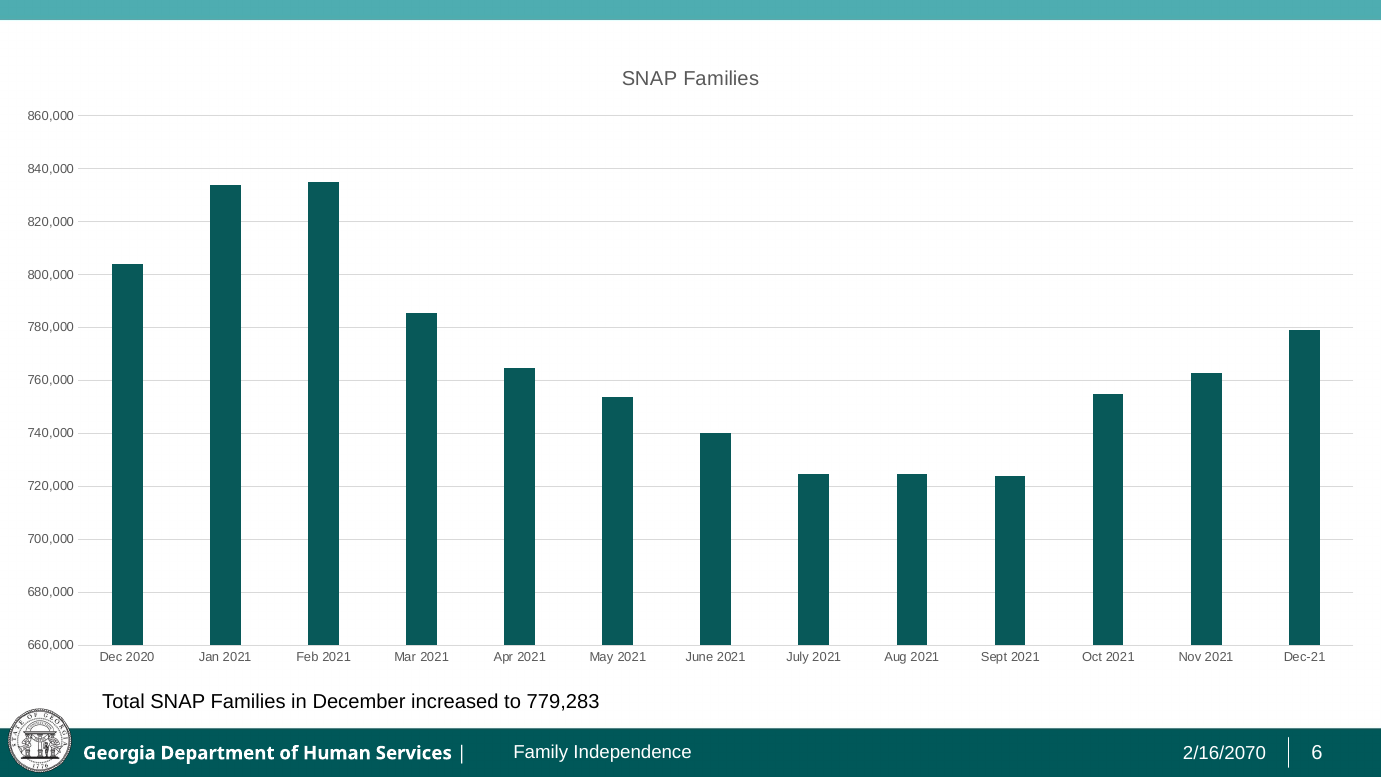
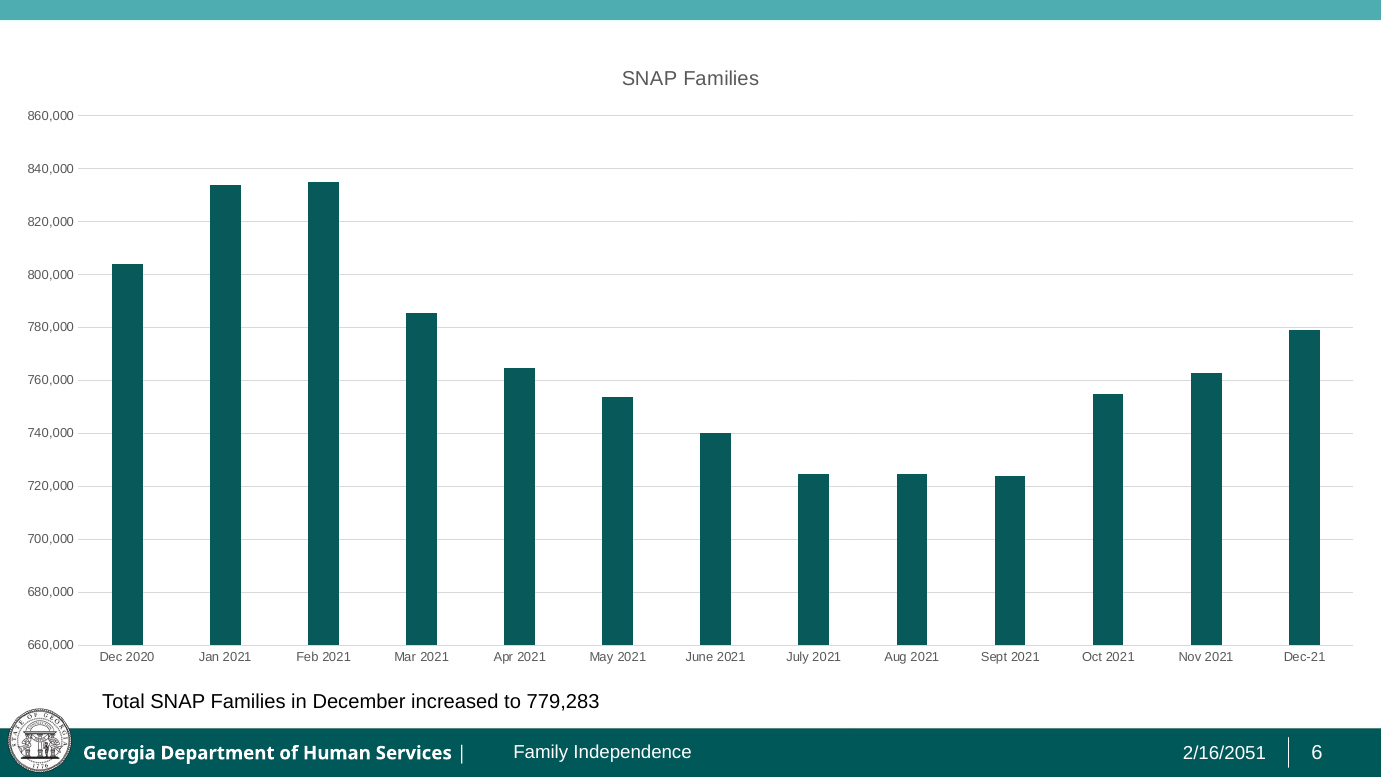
2/16/2070: 2/16/2070 -> 2/16/2051 (1224, 754)
